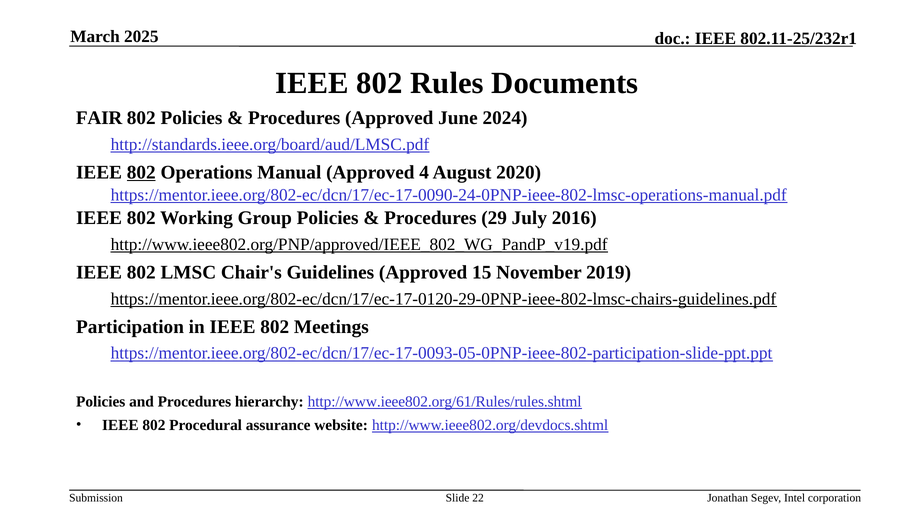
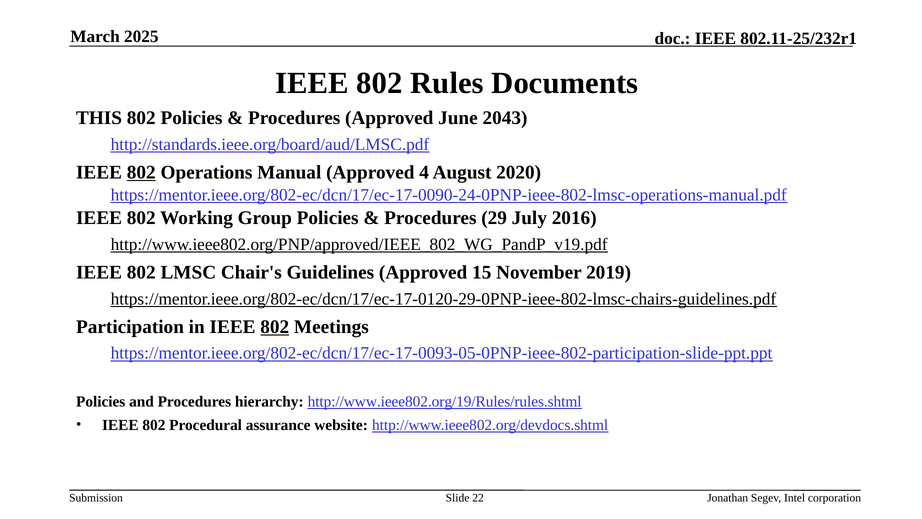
FAIR: FAIR -> THIS (99, 118)
2024: 2024 -> 2043 (505, 118)
802 underline: none -> present (275, 326)
http://www.ieee802.org/61/Rules/rules.shtml: http://www.ieee802.org/61/Rules/rules.shtml -> http://www.ieee802.org/19/Rules/rules.shtml (445, 401)
